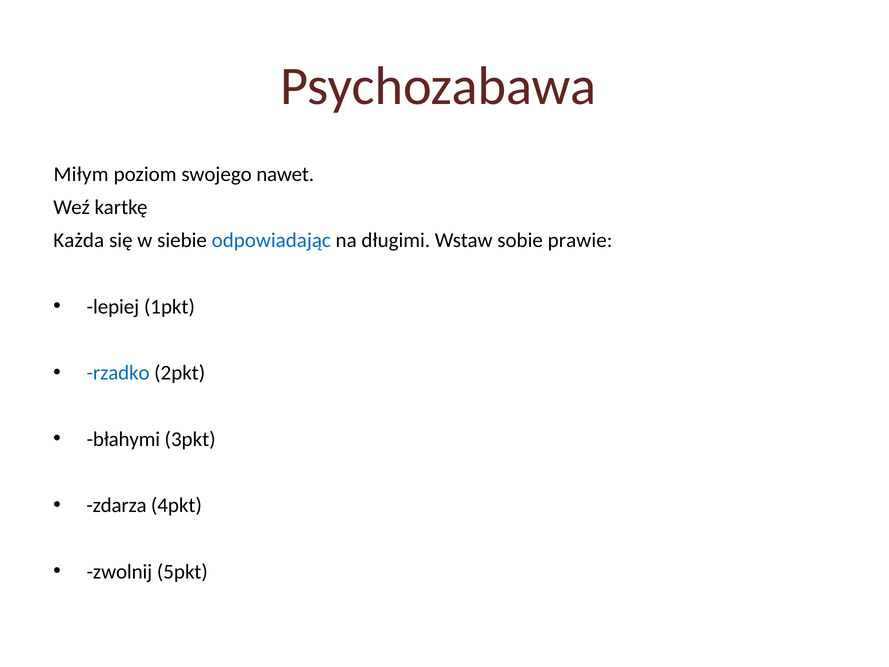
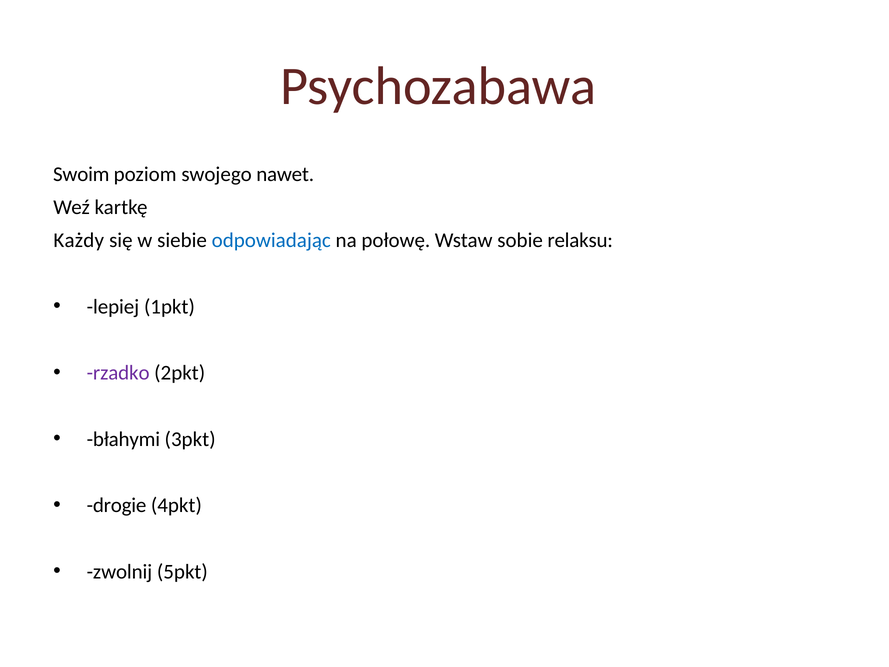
Miłym: Miłym -> Swoim (81, 174)
Każda: Każda -> Każdy (79, 240)
długimi: długimi -> połowę (396, 240)
prawie: prawie -> relaksu (580, 240)
rzadko colour: blue -> purple (118, 373)
zdarza: zdarza -> drogie (117, 505)
